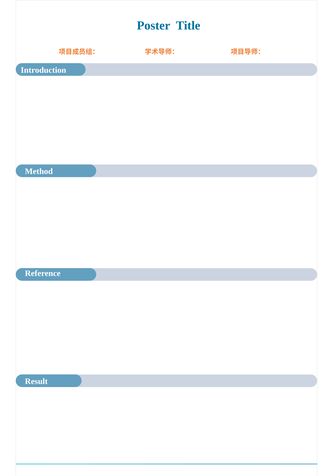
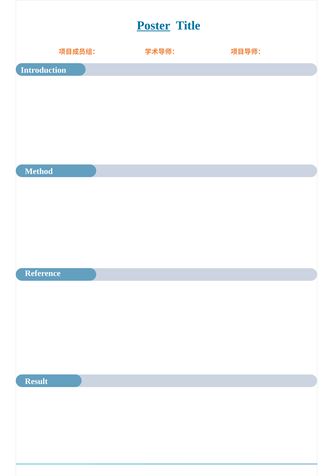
Poster underline: none -> present (154, 26)
